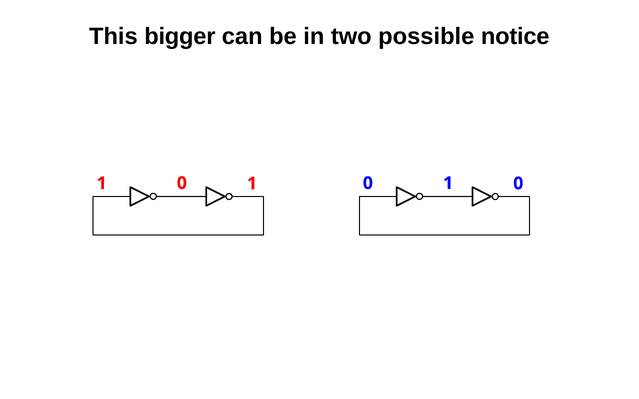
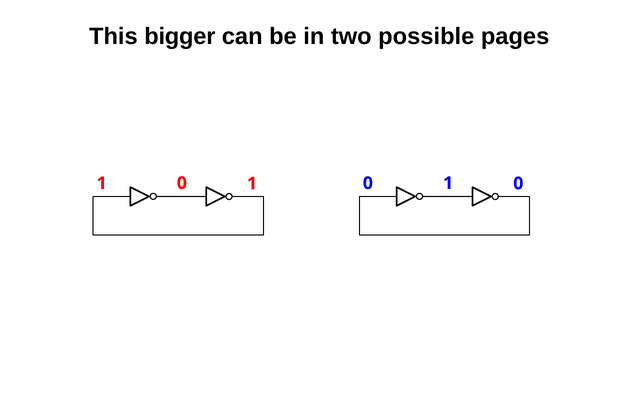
notice: notice -> pages (515, 36)
